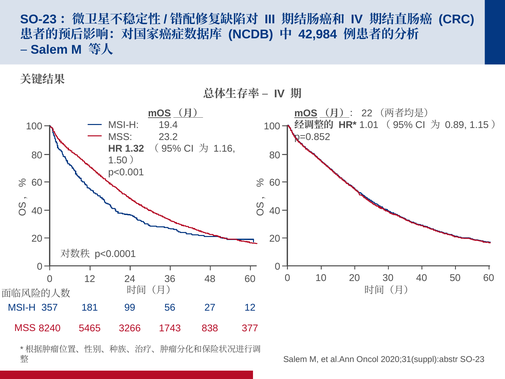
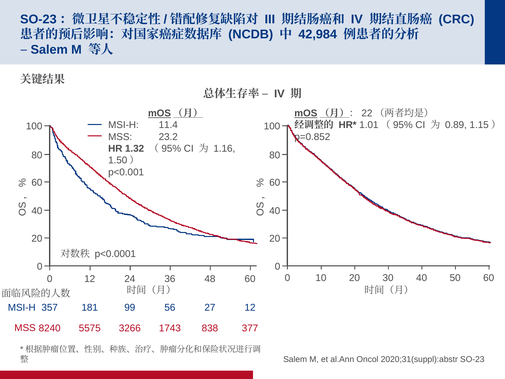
19.4: 19.4 -> 11.4 (168, 125)
5465: 5465 -> 5575 (90, 328)
